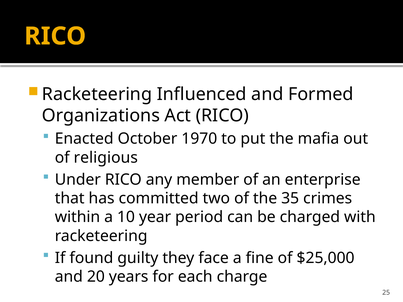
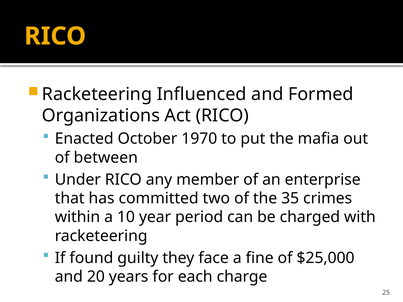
religious: religious -> between (106, 158)
